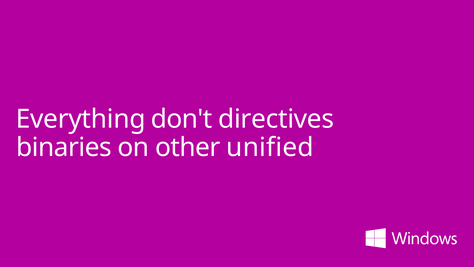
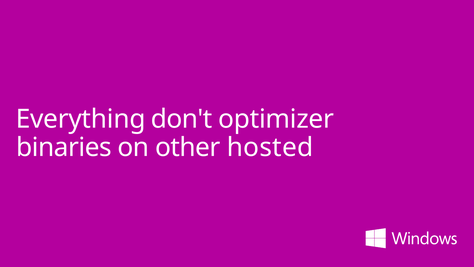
directives: directives -> optimizer (276, 119)
unified: unified -> hosted (270, 147)
